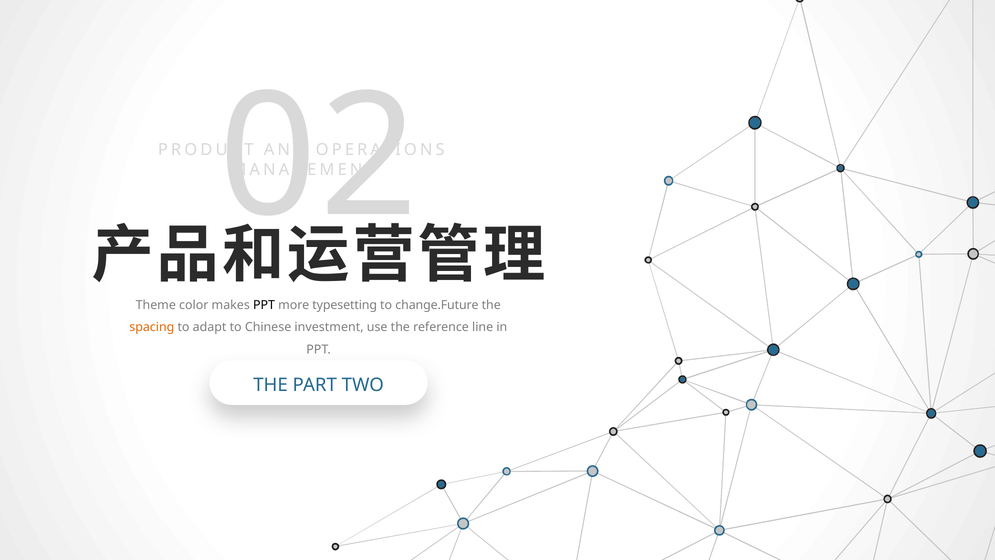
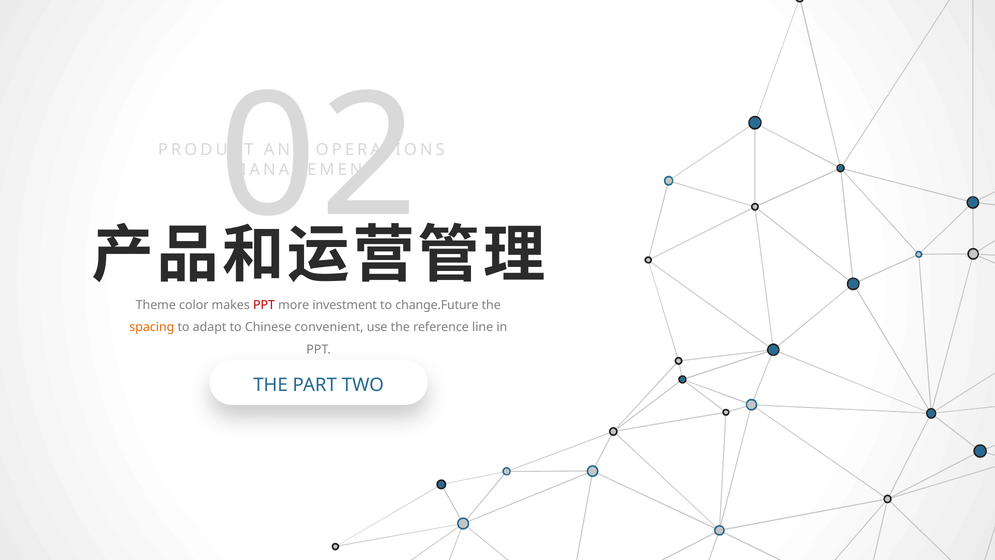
PPT colour: black -> red (264, 305)
typesetting: typesetting -> investment (345, 305)
investment: investment -> convenient (329, 327)
